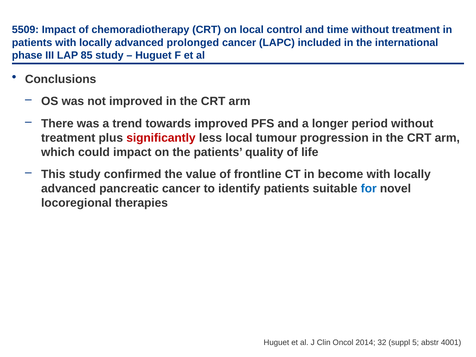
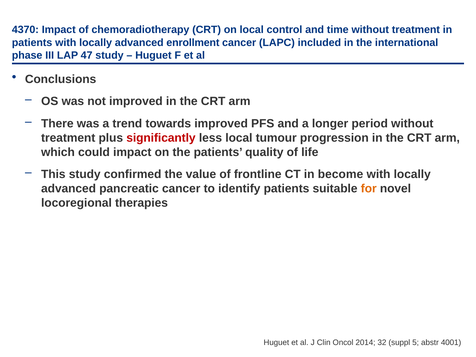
5509: 5509 -> 4370 (25, 30)
prolonged: prolonged -> enrollment (193, 43)
85: 85 -> 47 (87, 55)
for colour: blue -> orange (369, 189)
